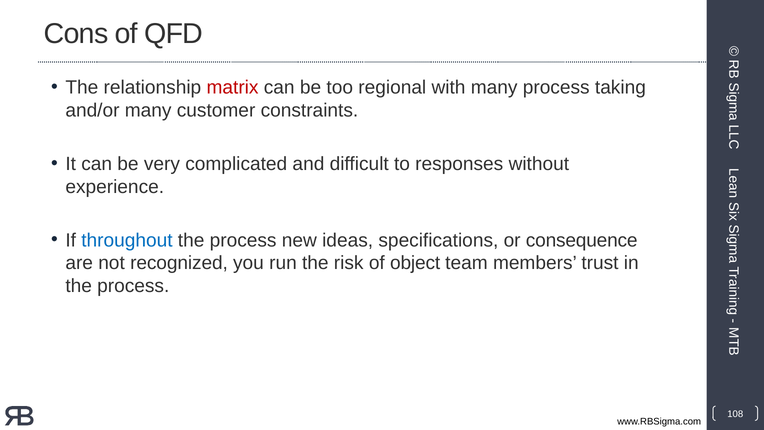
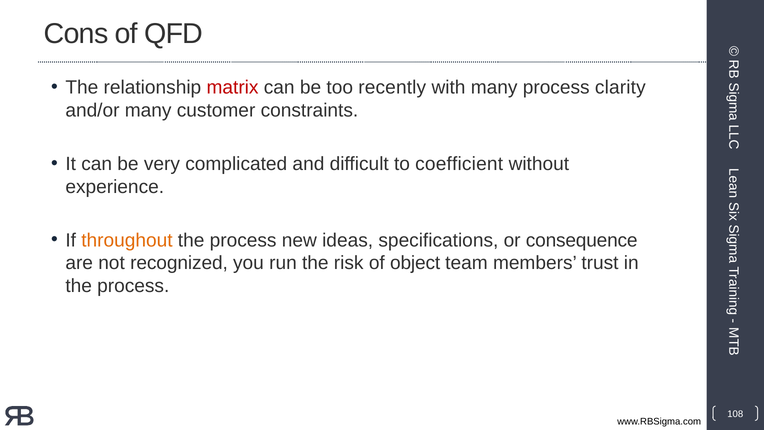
regional: regional -> recently (392, 87)
taking: taking -> clarity (620, 87)
responses: responses -> coefficient (459, 164)
throughout colour: blue -> orange (127, 240)
